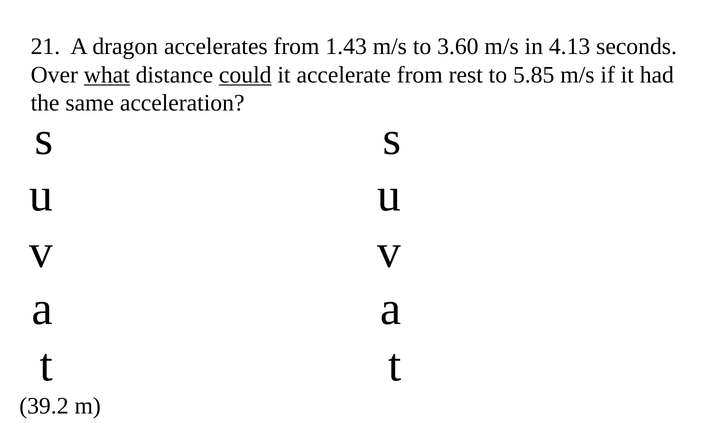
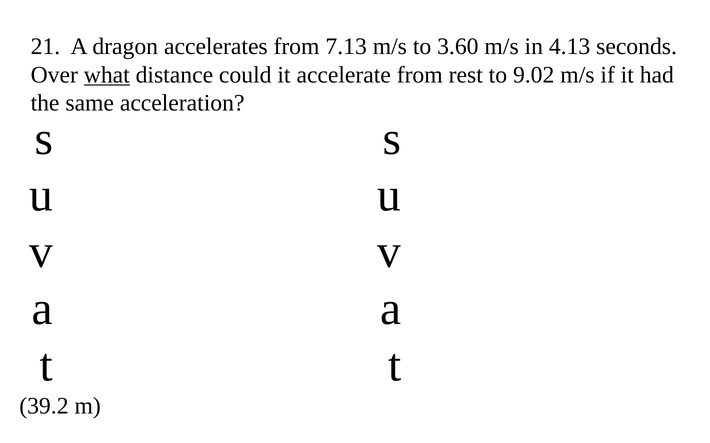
1.43: 1.43 -> 7.13 (346, 47)
could underline: present -> none (245, 75)
5.85: 5.85 -> 9.02 (534, 75)
